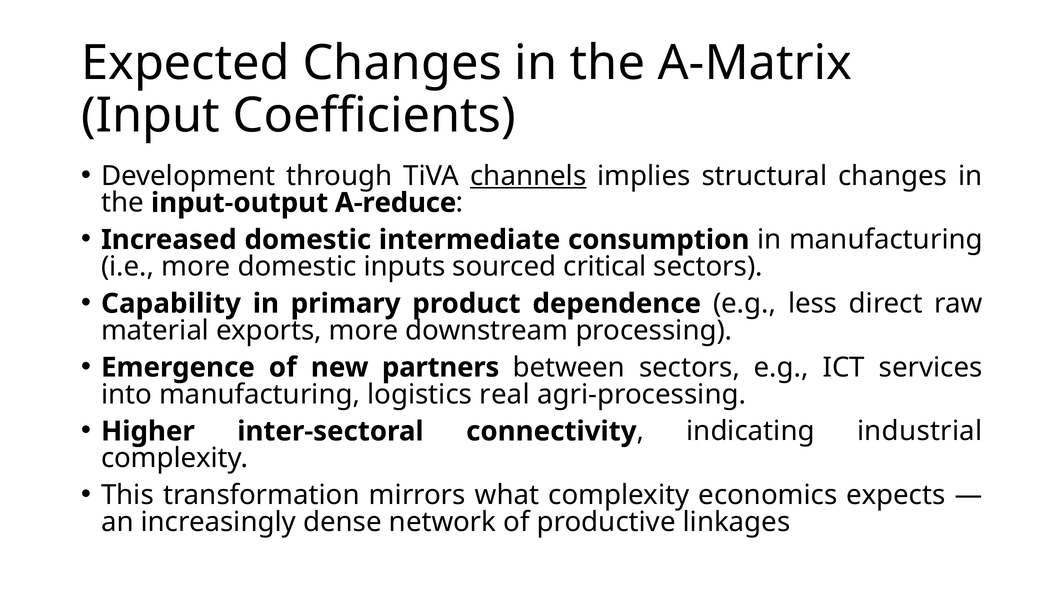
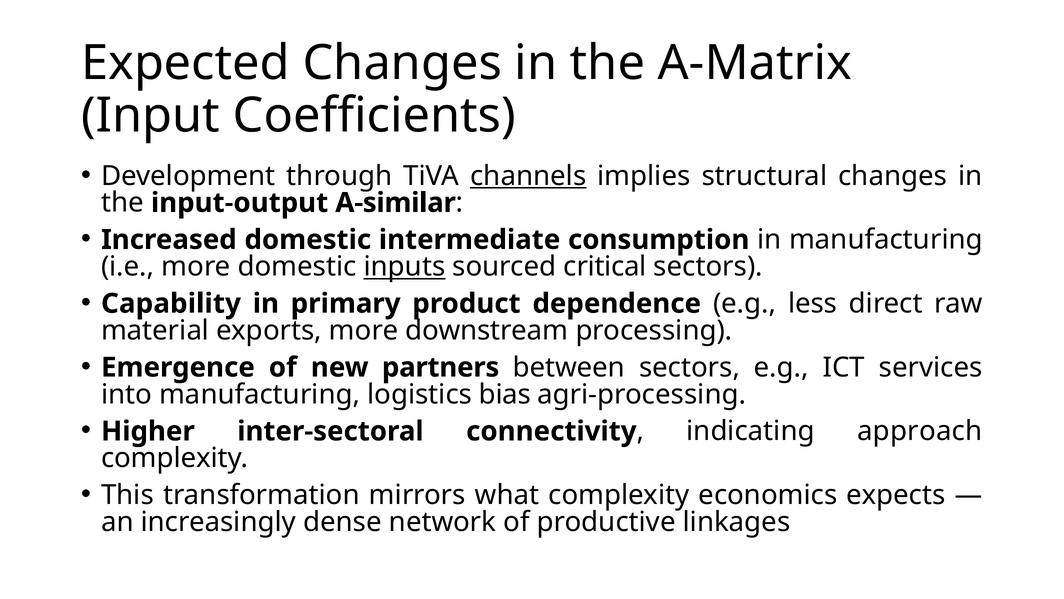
A-reduce: A-reduce -> A-similar (396, 203)
inputs underline: none -> present (404, 266)
real: real -> bias (505, 394)
industrial: industrial -> approach (920, 431)
